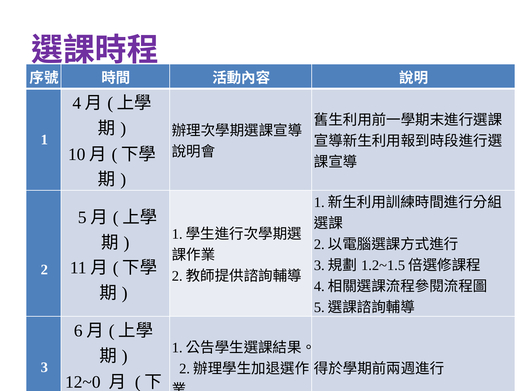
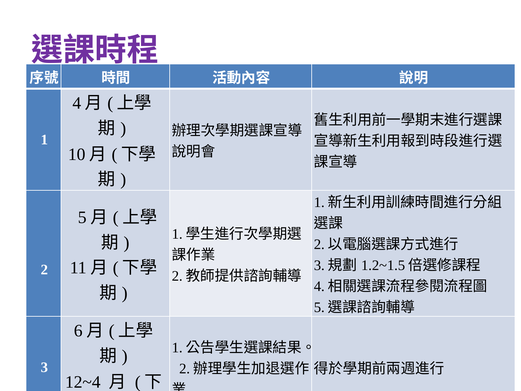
12~0: 12~0 -> 12~4 (83, 382)
